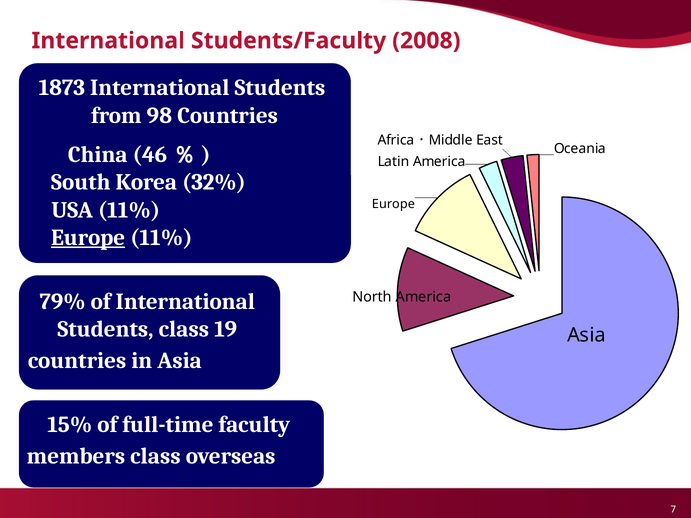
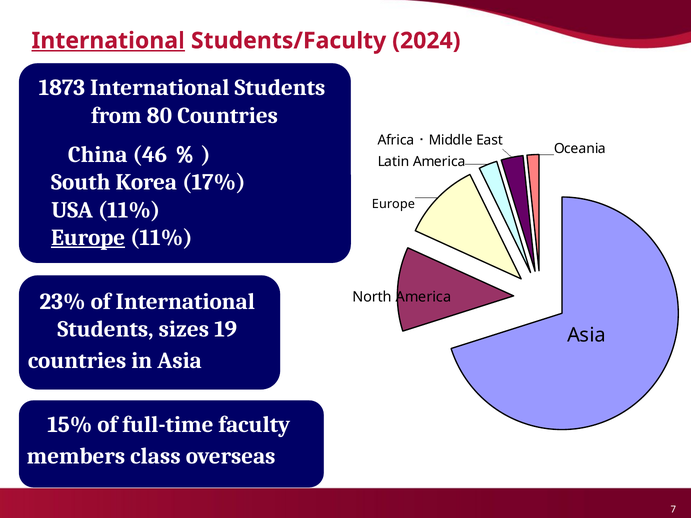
International underline: none -> present (108, 41)
2008: 2008 -> 2024 (426, 41)
98: 98 -> 80 (159, 116)
32%: 32% -> 17% (214, 182)
79%: 79% -> 23% (63, 302)
Students class: class -> sizes (184, 329)
